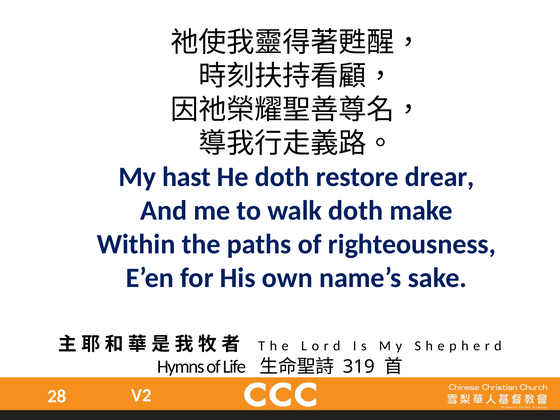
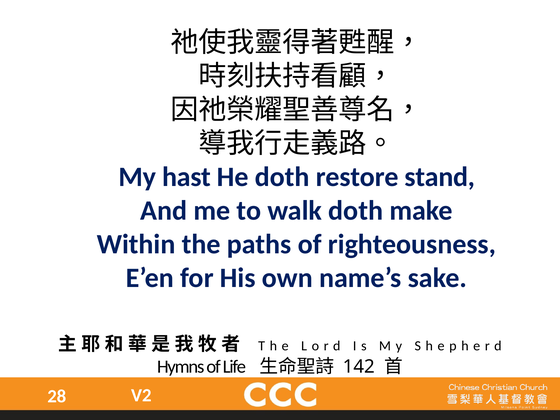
drear: drear -> stand (440, 177)
319: 319 -> 142 (359, 367)
